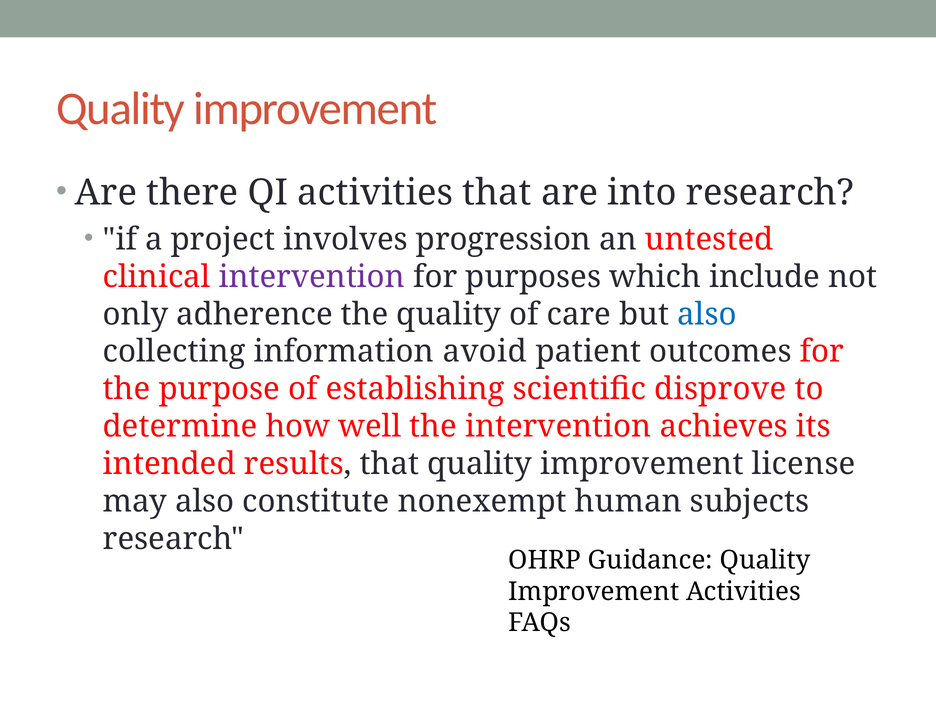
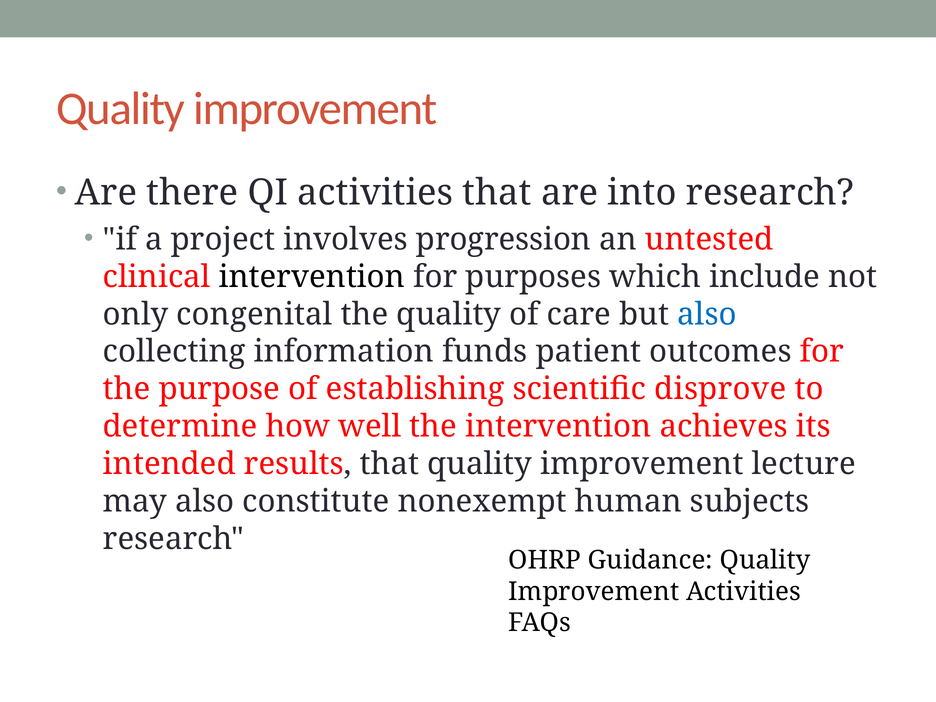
intervention colour: purple -> black (312, 277)
adherence: adherence -> congenital (254, 314)
avoid: avoid -> funds (485, 352)
license: license -> lecture (804, 464)
